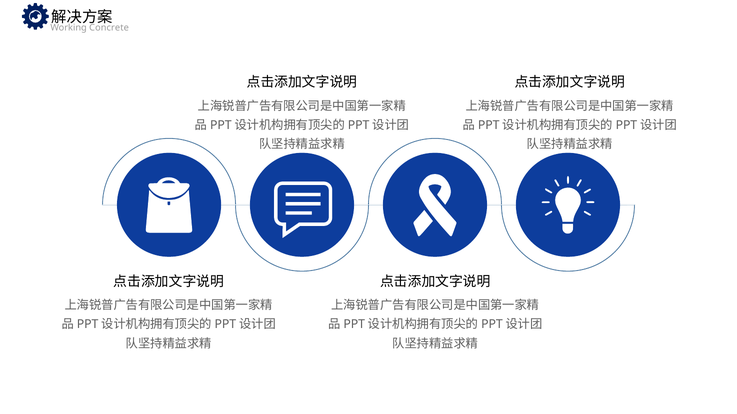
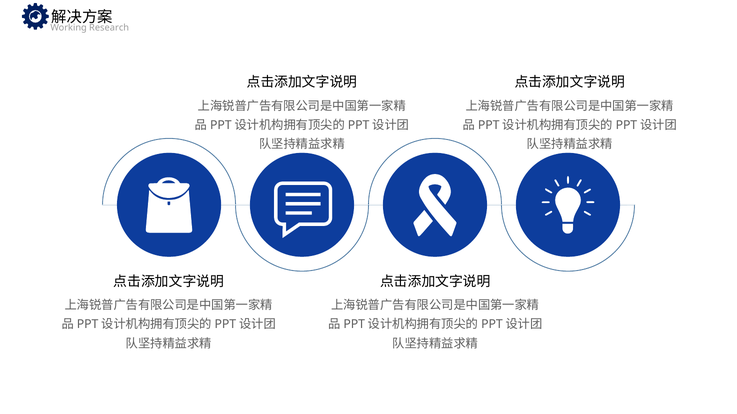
Concrete: Concrete -> Research (109, 28)
